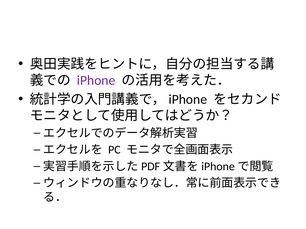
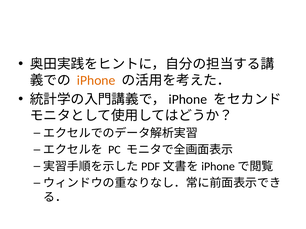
iPhone colour: purple -> orange (96, 81)
